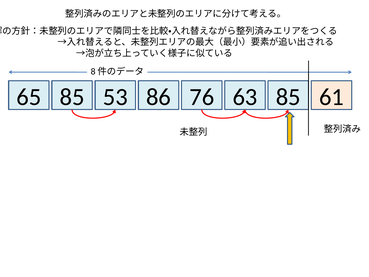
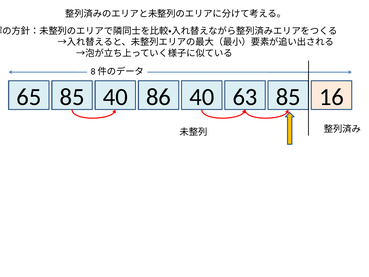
85 53: 53 -> 40 (115, 97)
65 76: 76 -> 40 (202, 97)
61: 61 -> 16 (331, 97)
